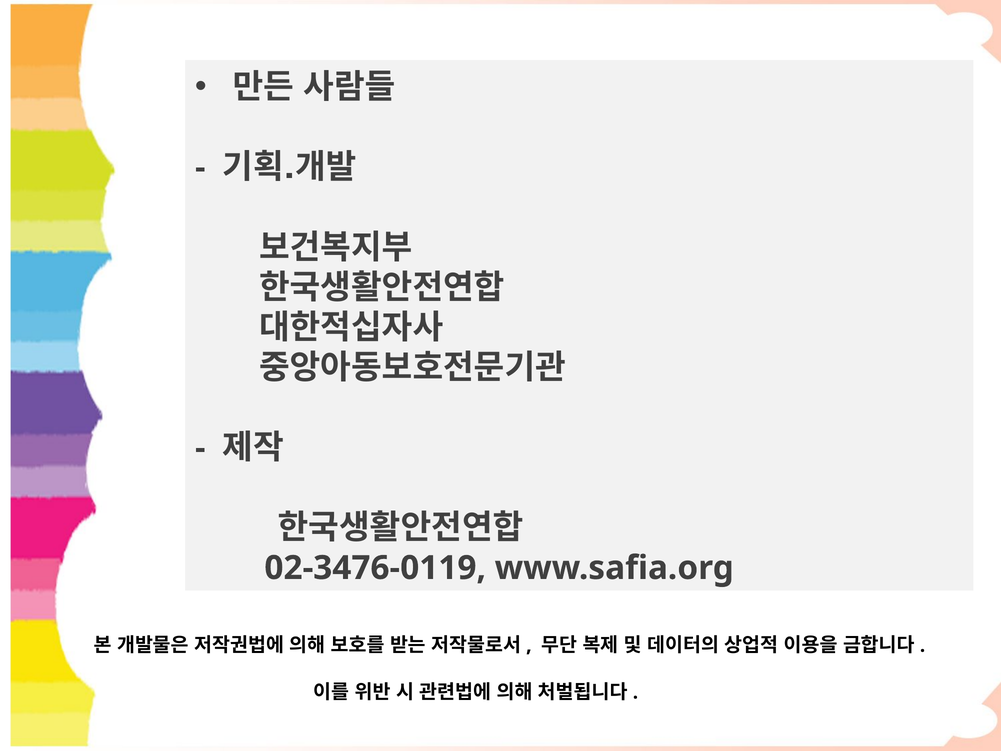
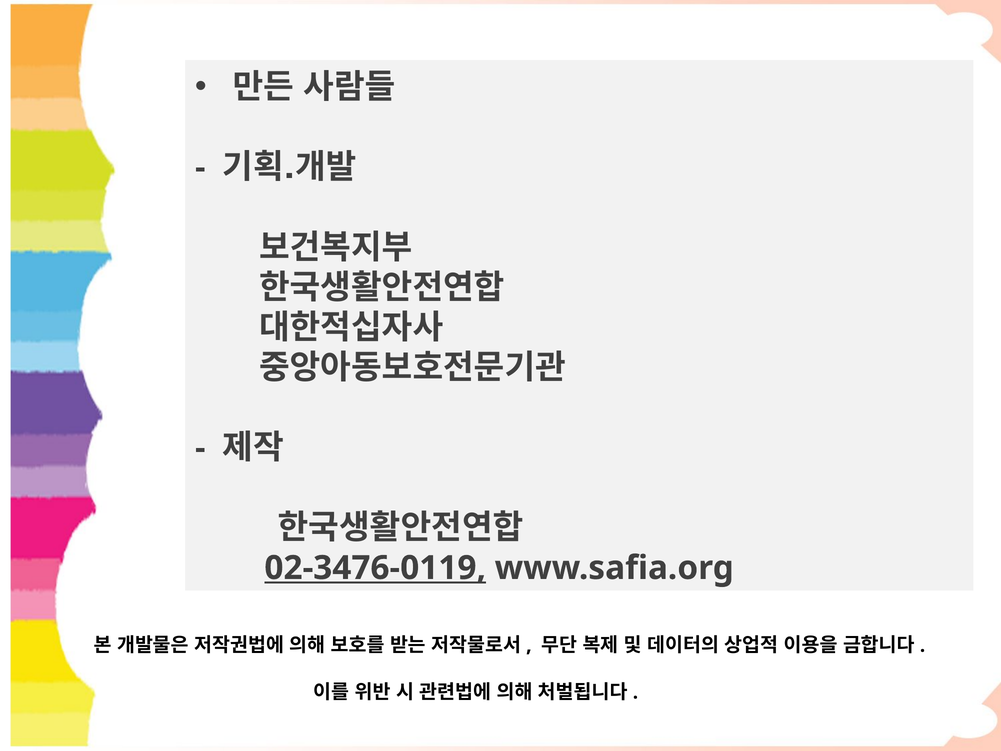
02-3476-0119 underline: none -> present (375, 568)
